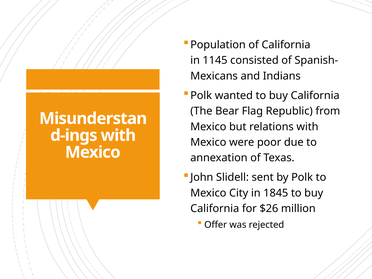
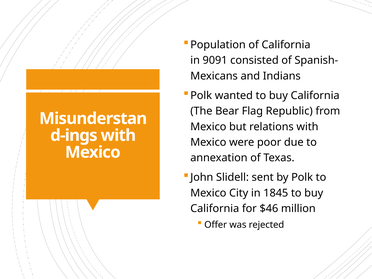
1145: 1145 -> 9091 (215, 60)
$26: $26 -> $46 (269, 209)
